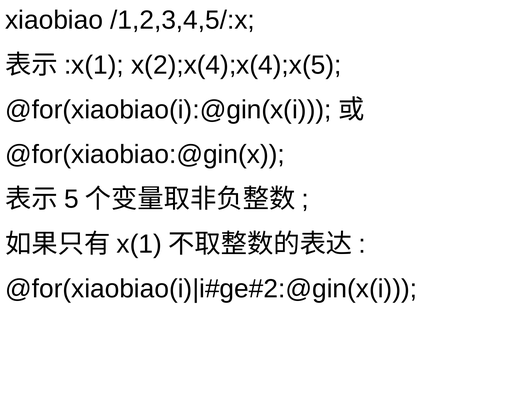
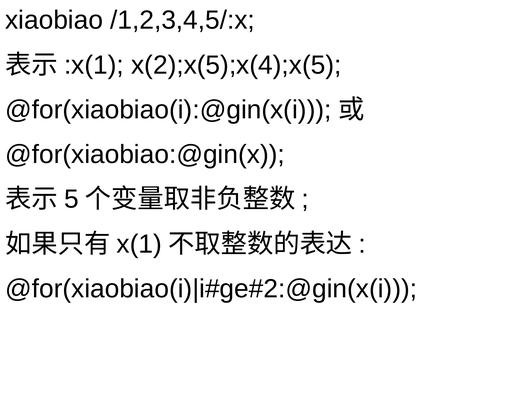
x(2);x(4);x(4);x(5: x(2);x(4);x(4);x(5 -> x(2);x(5);x(4);x(5 (236, 65)
